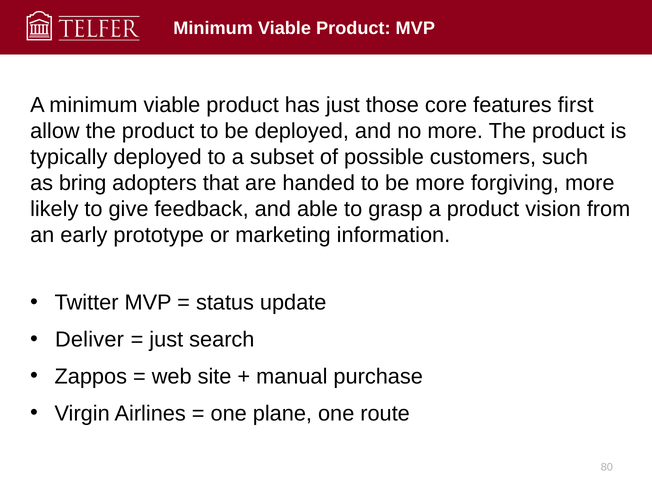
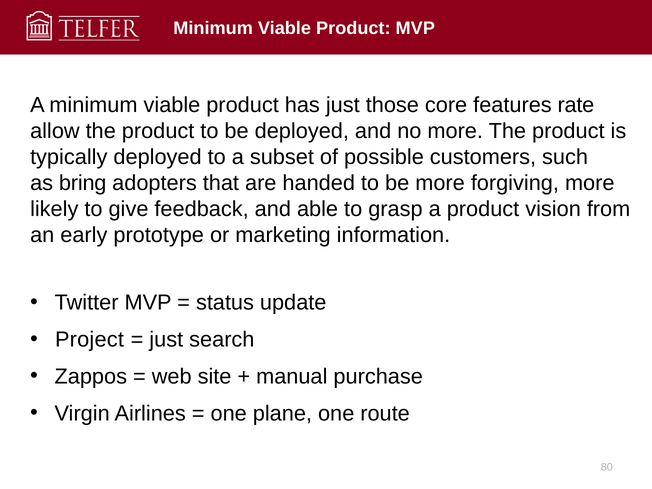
first: first -> rate (576, 105)
Deliver: Deliver -> Project (89, 340)
